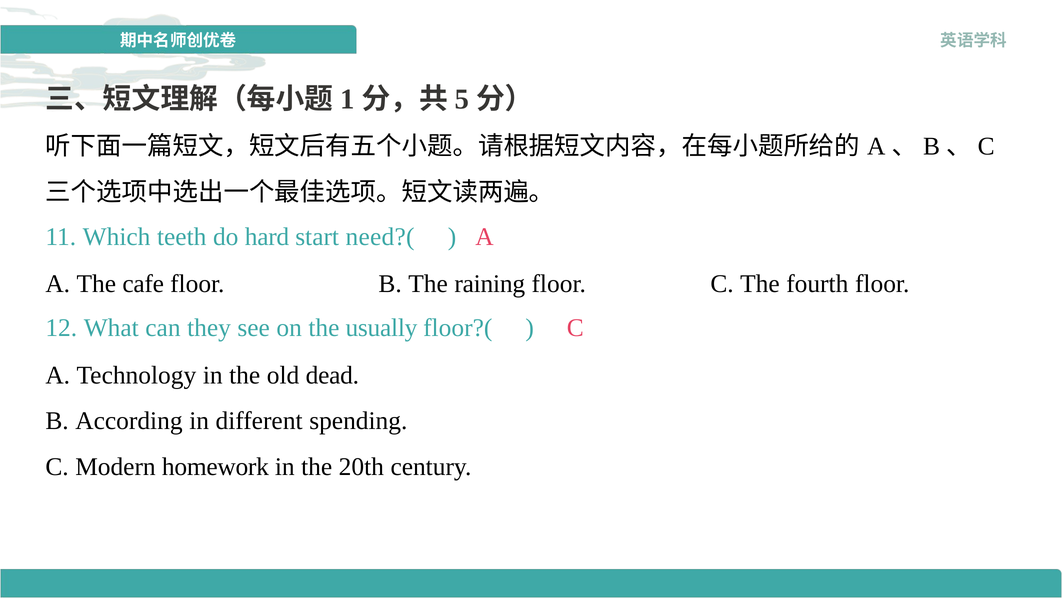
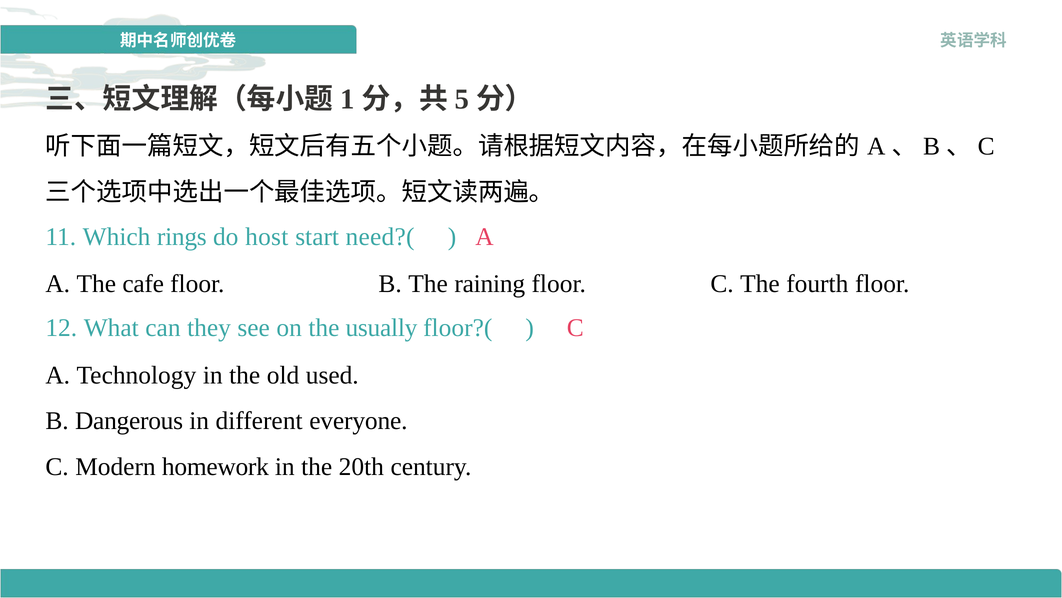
teeth: teeth -> rings (182, 237)
hard: hard -> host (267, 237)
dead: dead -> used (332, 375)
According: According -> Dangerous (129, 420)
spending: spending -> everyone (358, 420)
